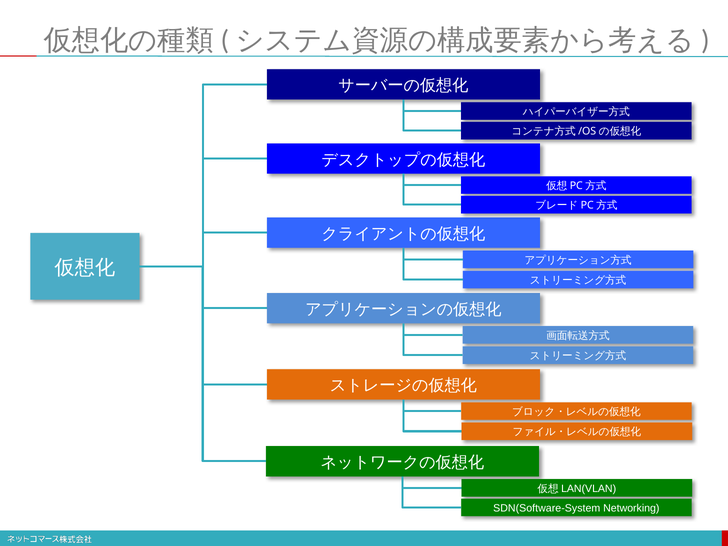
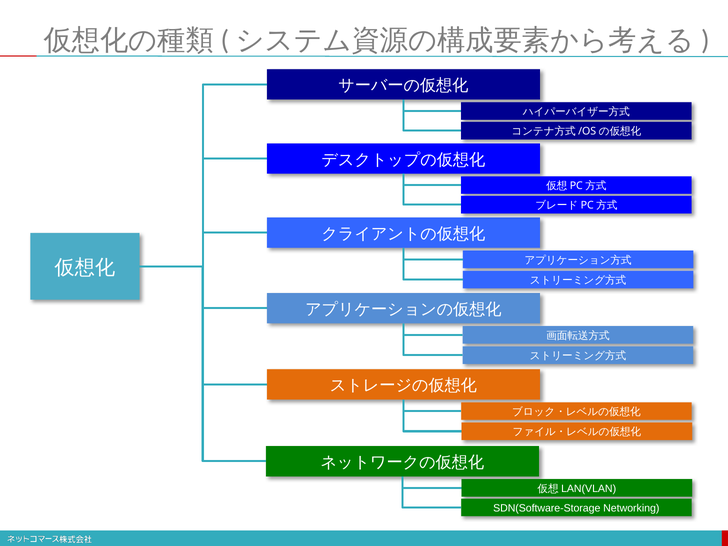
SDN(Software-System: SDN(Software-System -> SDN(Software-Storage (547, 508)
